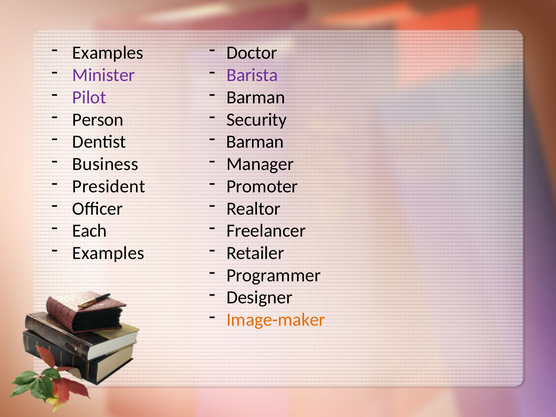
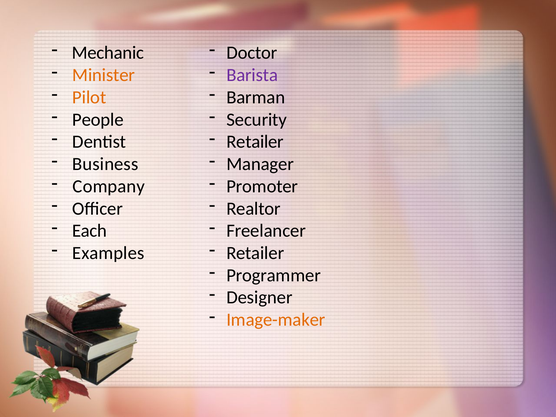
Examples: Examples -> Mechanic (108, 53)
Minister colour: purple -> orange (104, 75)
Pilot colour: purple -> orange (89, 97)
Person: Person -> People (98, 120)
Barman: Barman -> Retailer (255, 142)
President: President -> Company (109, 186)
